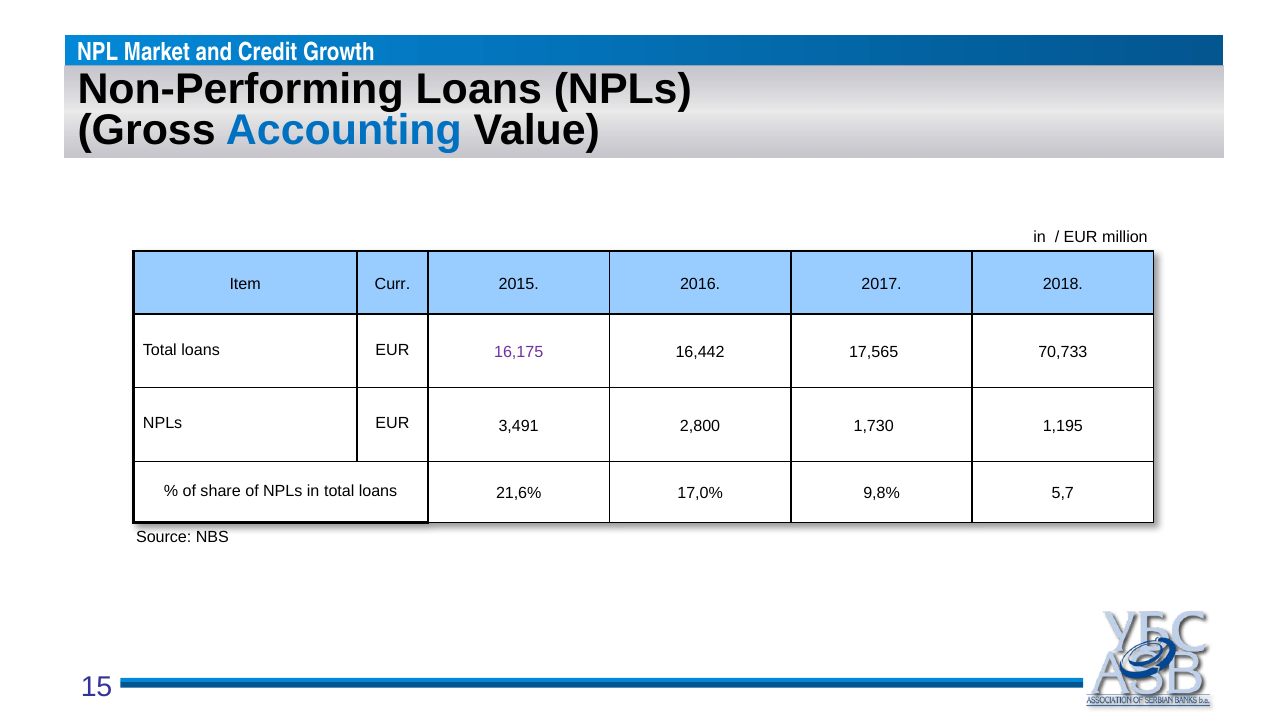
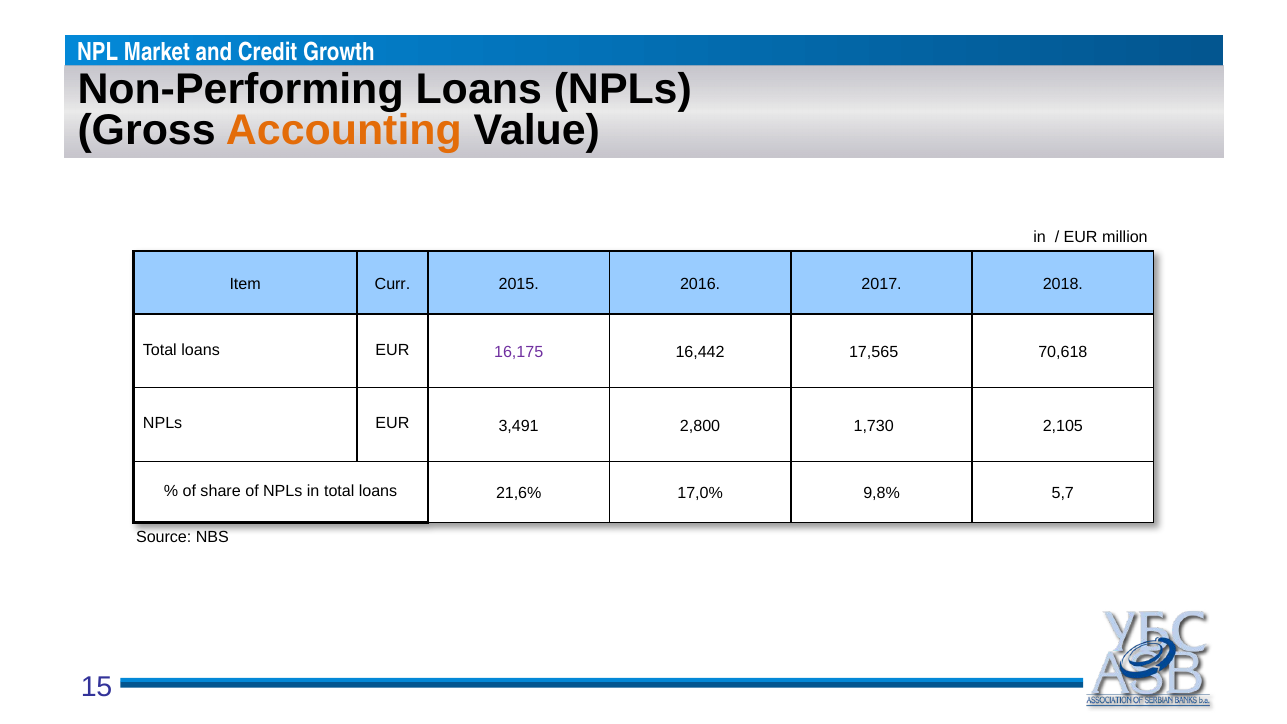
Accounting colour: blue -> orange (344, 130)
70,733: 70,733 -> 70,618 (1063, 352)
1,195: 1,195 -> 2,105 (1063, 426)
